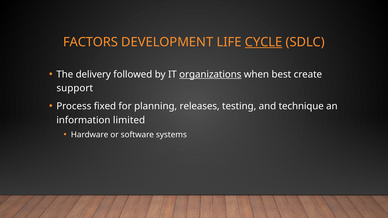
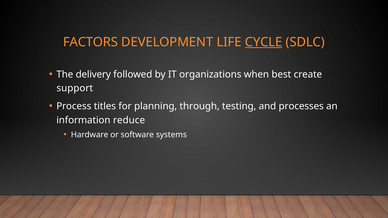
organizations underline: present -> none (210, 74)
fixed: fixed -> titles (105, 106)
releases: releases -> through (200, 106)
technique: technique -> processes (301, 106)
limited: limited -> reduce (129, 120)
